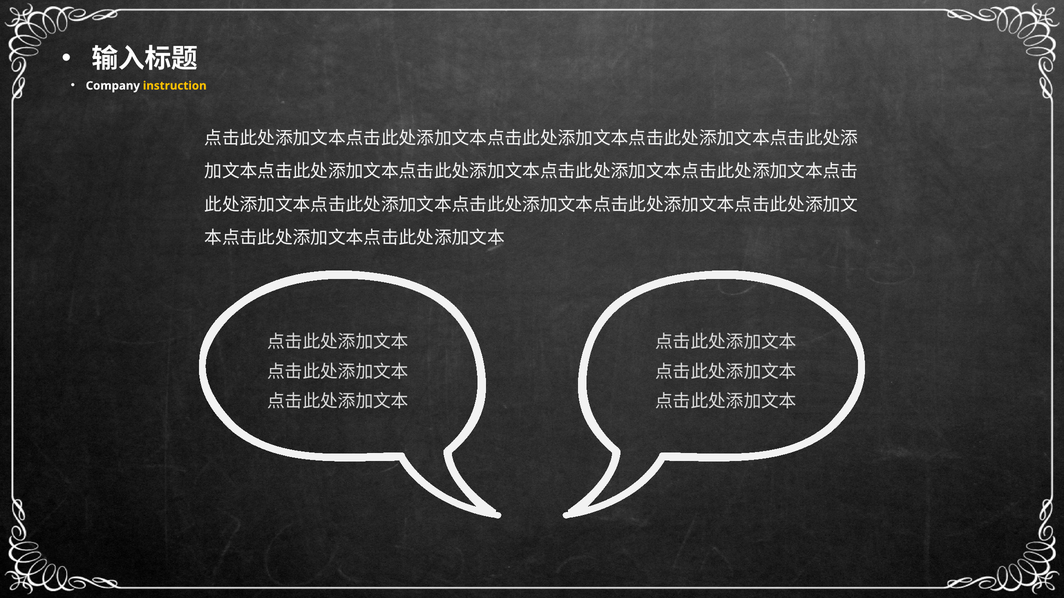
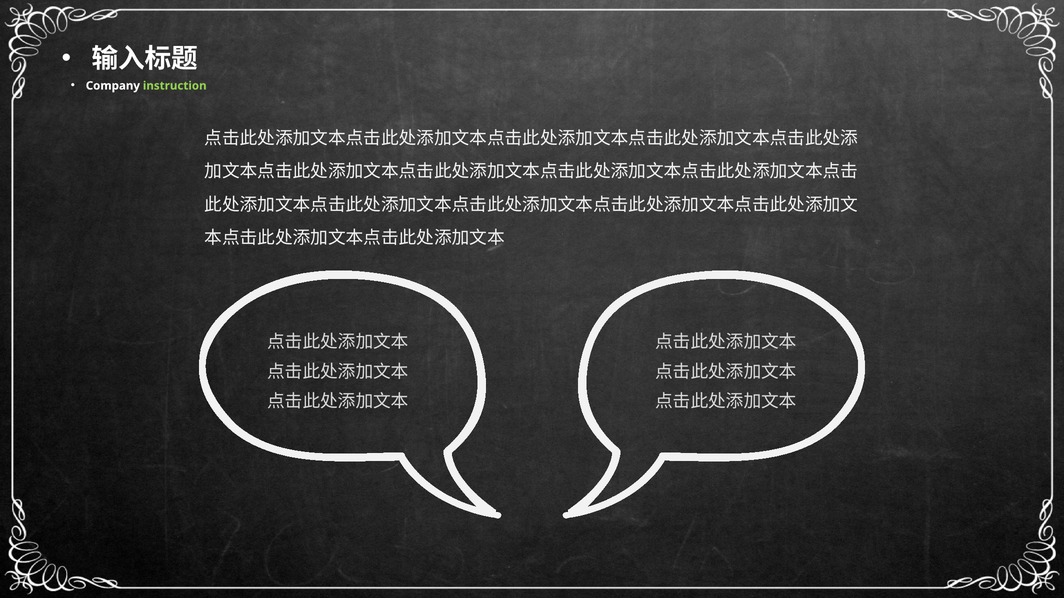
instruction colour: yellow -> light green (175, 86)
